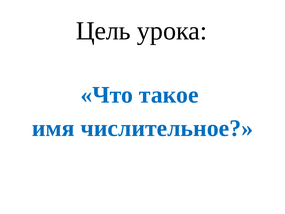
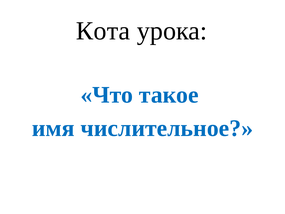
Цель: Цель -> Кота (103, 31)
